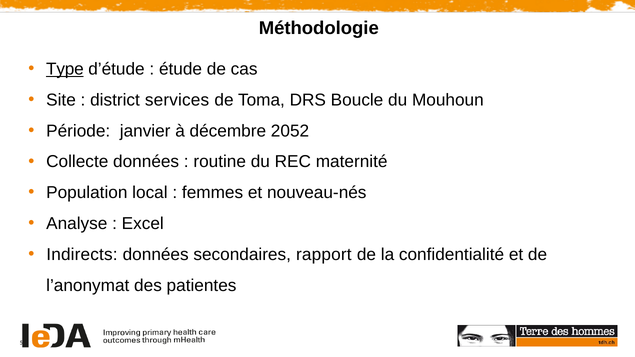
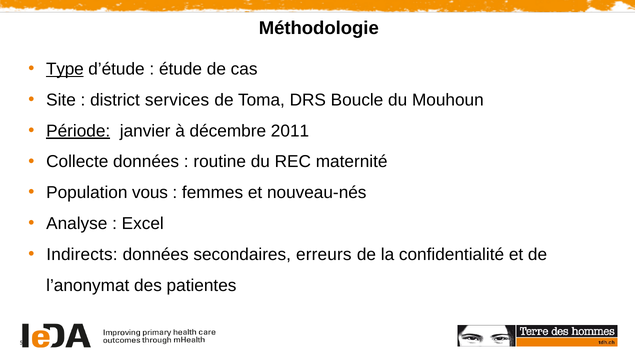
Période underline: none -> present (78, 131)
2052: 2052 -> 2011 (290, 131)
local: local -> vous (150, 193)
rapport: rapport -> erreurs (324, 255)
